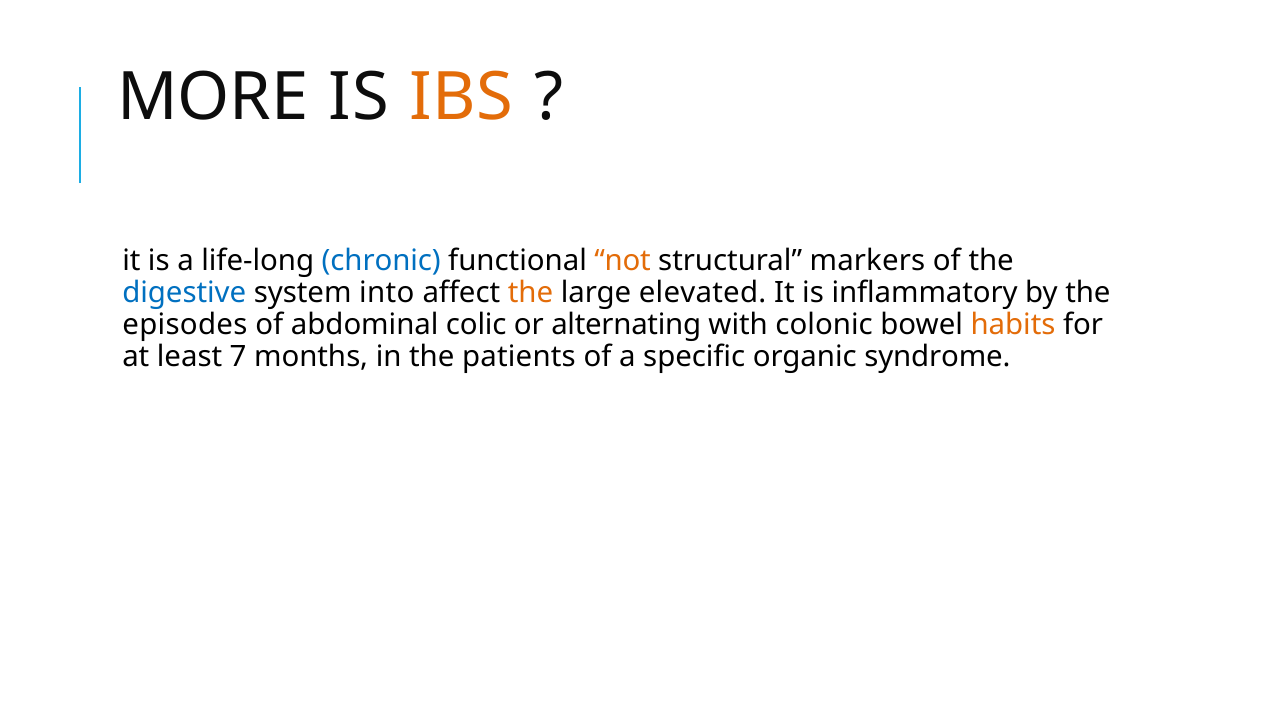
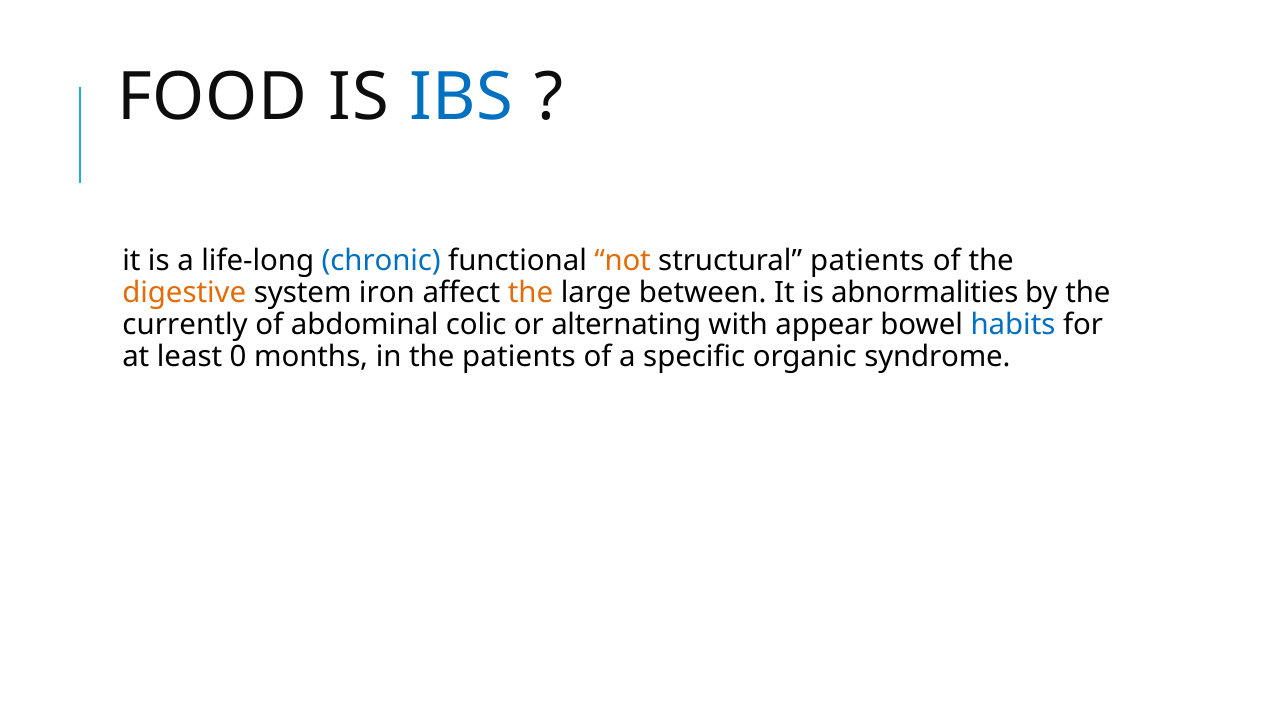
MORE: MORE -> FOOD (213, 98)
IBS colour: orange -> blue (461, 98)
structural markers: markers -> patients (867, 261)
digestive colour: blue -> orange (184, 293)
into: into -> iron (387, 293)
elevated: elevated -> between (703, 293)
inflammatory: inflammatory -> abnormalities (925, 293)
episodes: episodes -> currently (185, 325)
colonic: colonic -> appear (824, 325)
habits colour: orange -> blue (1013, 325)
7: 7 -> 0 (238, 357)
